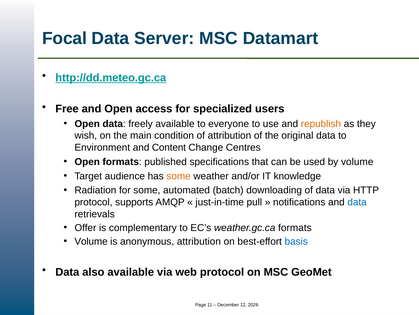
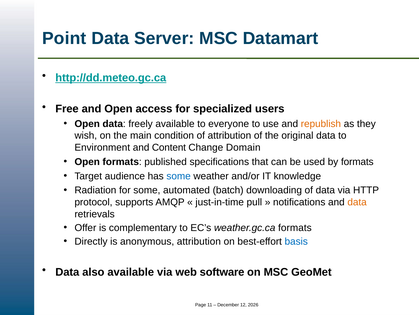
Focal: Focal -> Point (64, 38)
Centres: Centres -> Domain (243, 147)
by volume: volume -> formats (357, 161)
some colour: orange -> blue (179, 176)
data colour: blue -> orange (357, 202)
Volume: Volume -> Directly (91, 241)
web protocol: protocol -> software (222, 271)
